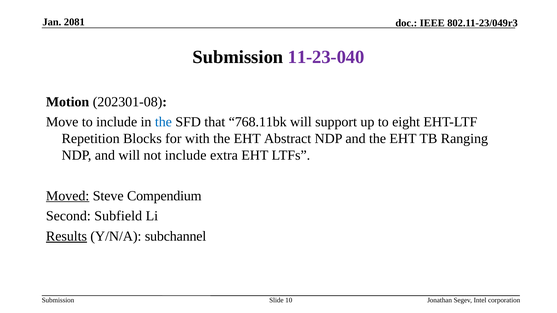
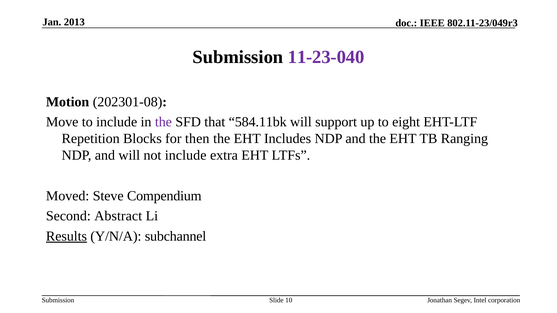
2081: 2081 -> 2013 (74, 22)
the colour: blue -> purple (163, 122)
768.11bk: 768.11bk -> 584.11bk (258, 122)
with: with -> then (197, 139)
Abstract: Abstract -> Includes (288, 139)
Moved underline: present -> none (68, 196)
Subfield: Subfield -> Abstract (118, 216)
